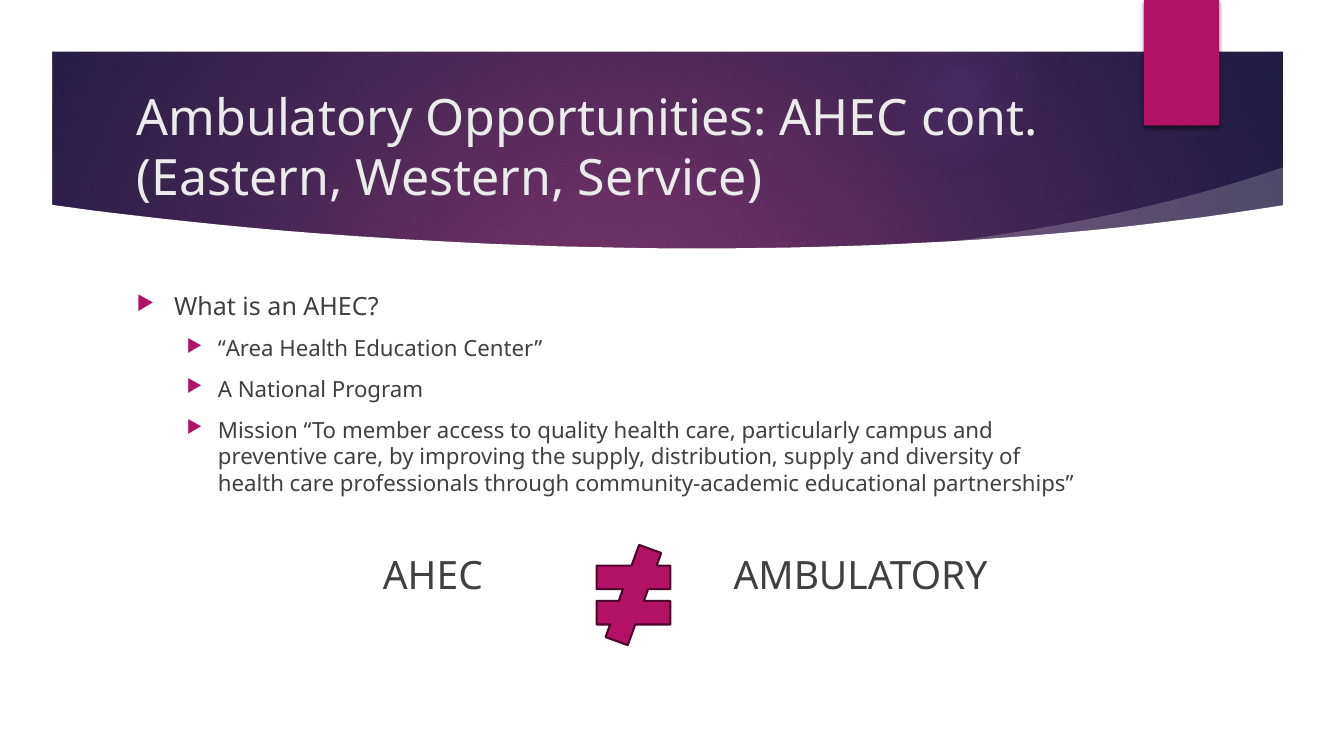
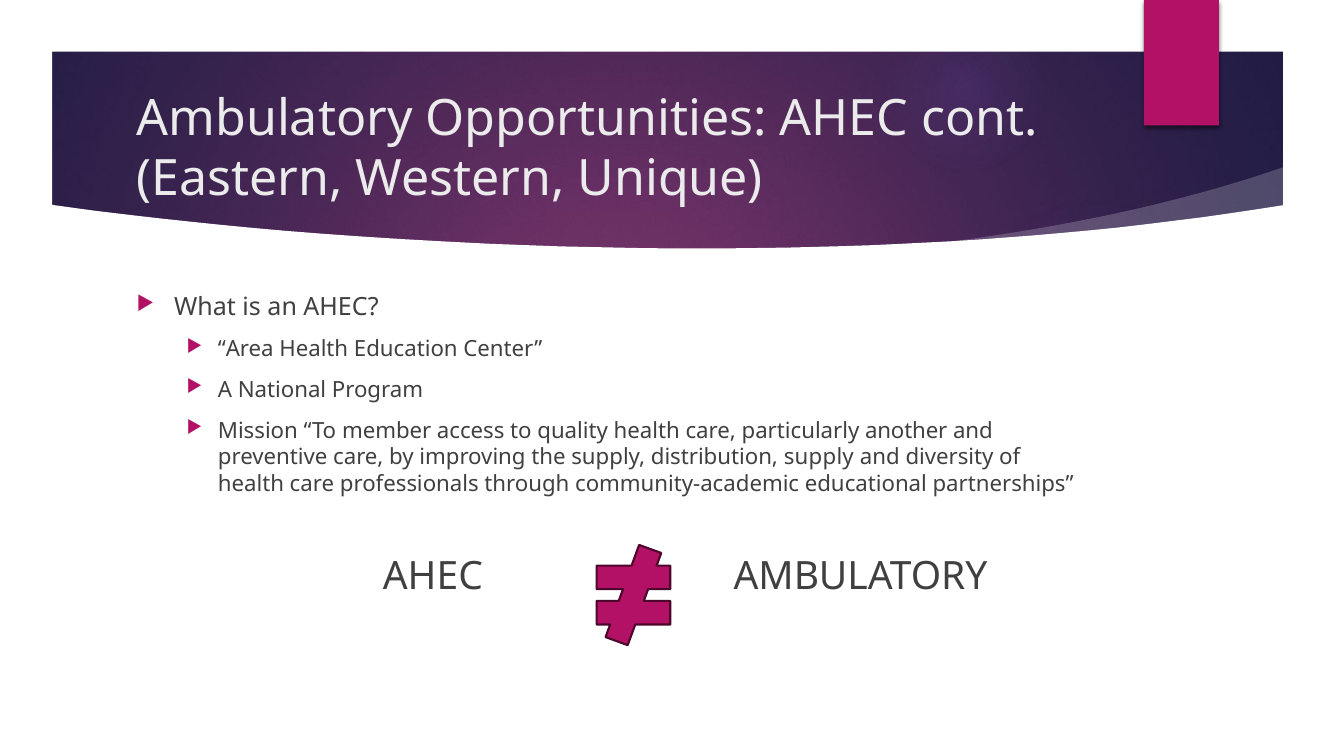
Service: Service -> Unique (670, 179)
campus: campus -> another (906, 430)
